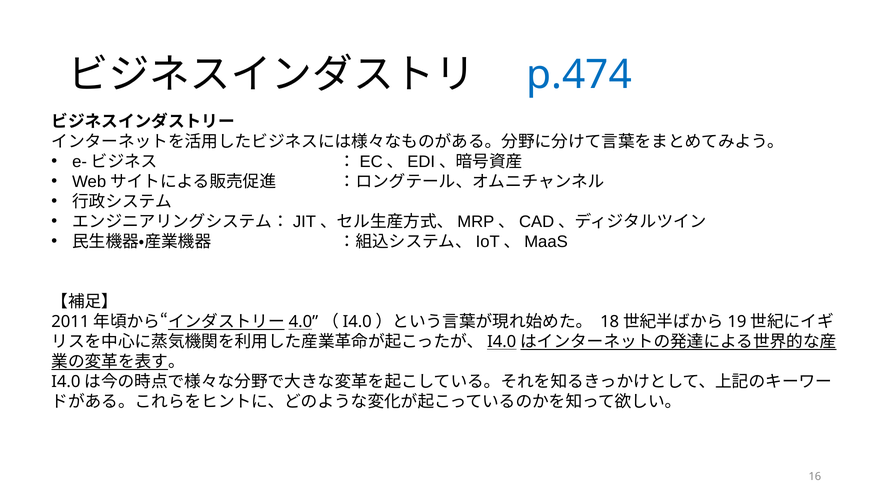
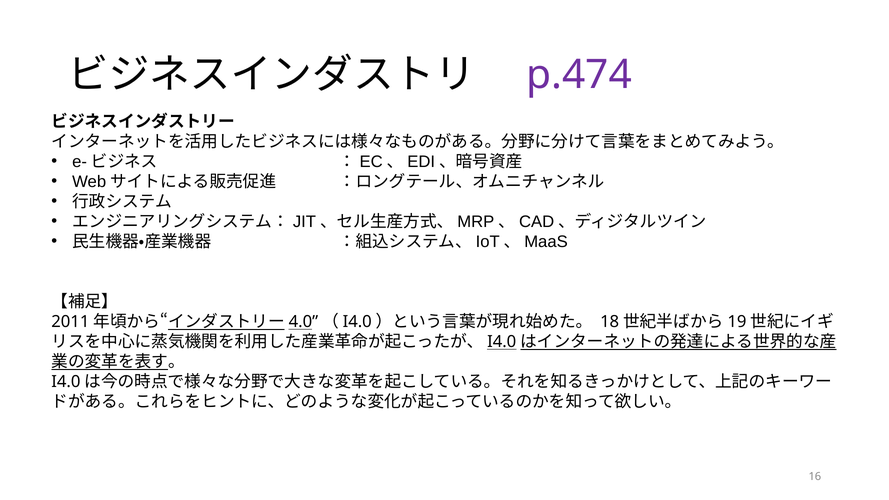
p.474 colour: blue -> purple (579, 75)
